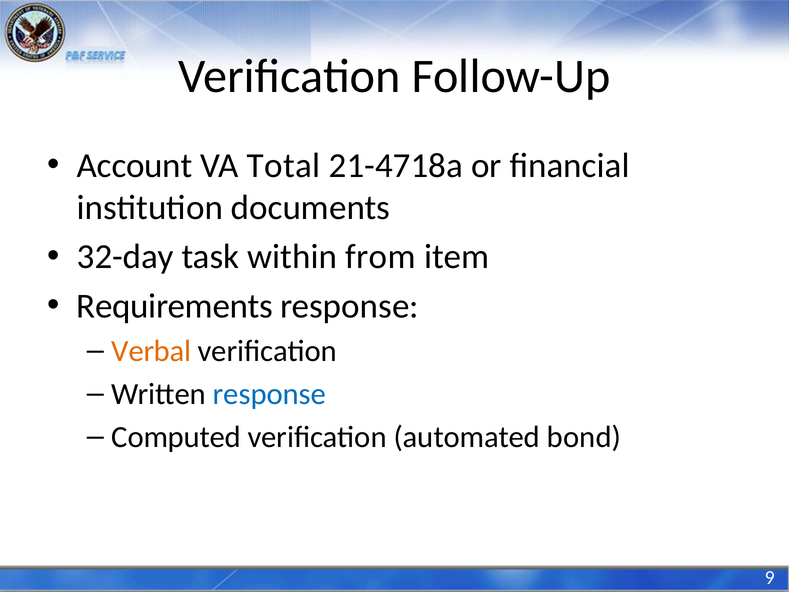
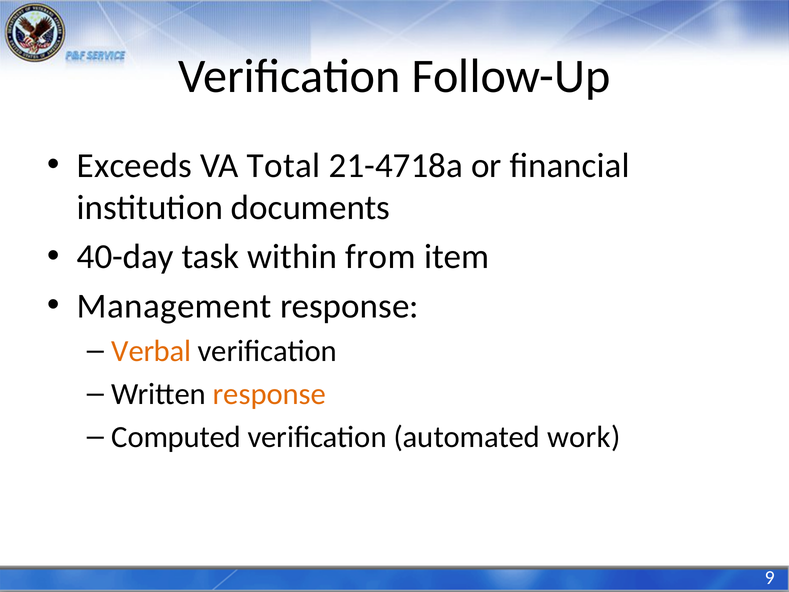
Account: Account -> Exceeds (134, 166)
32-day: 32-day -> 40-day (125, 257)
Requirements: Requirements -> Management (174, 306)
response colour: blue -> orange (269, 394)
bond: bond -> work (584, 437)
